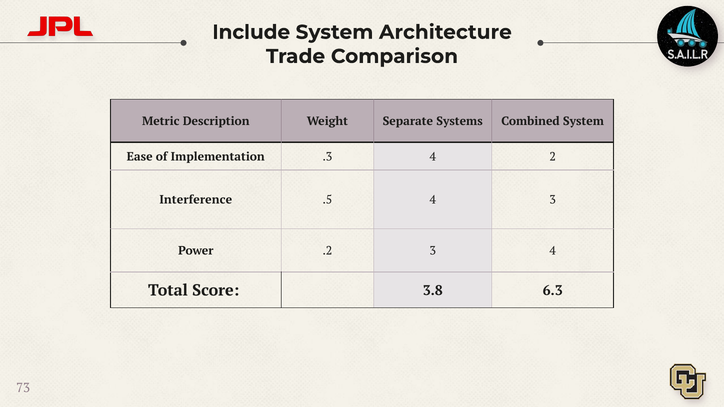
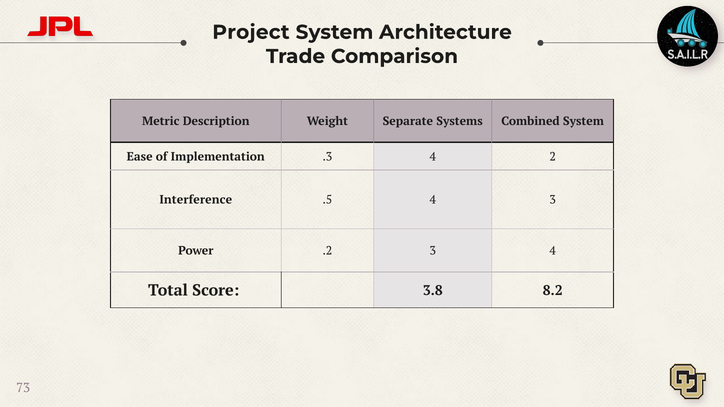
Include: Include -> Project (251, 32)
6.3: 6.3 -> 8.2 (553, 291)
